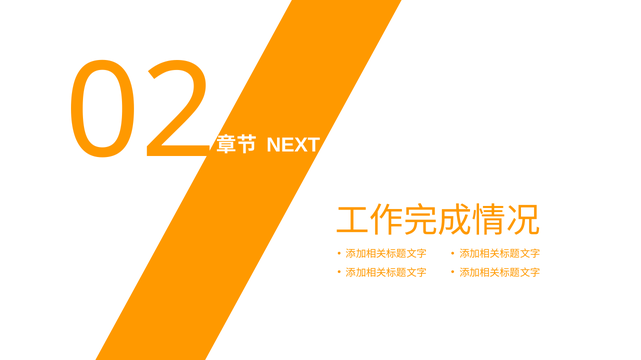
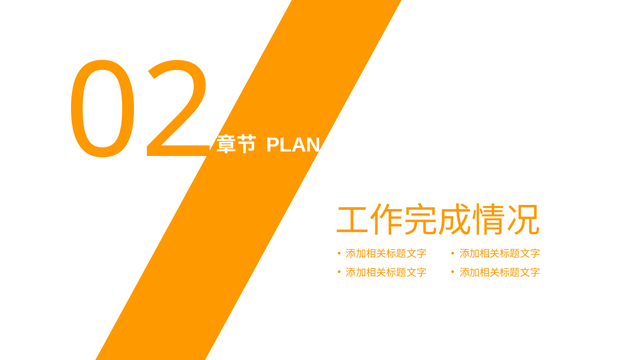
NEXT: NEXT -> PLAN (293, 145)
